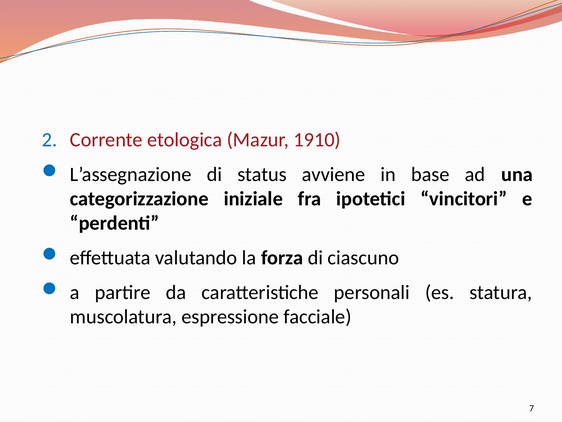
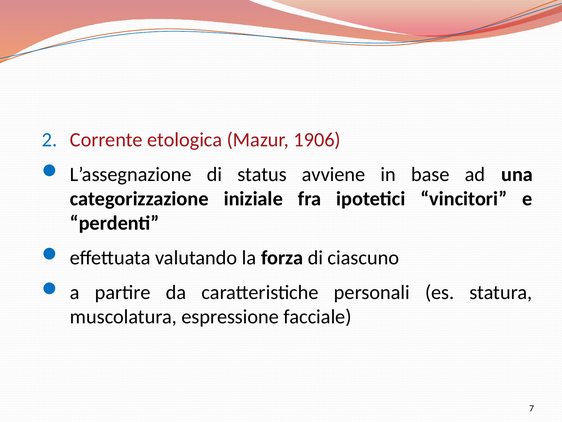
1910: 1910 -> 1906 (317, 140)
